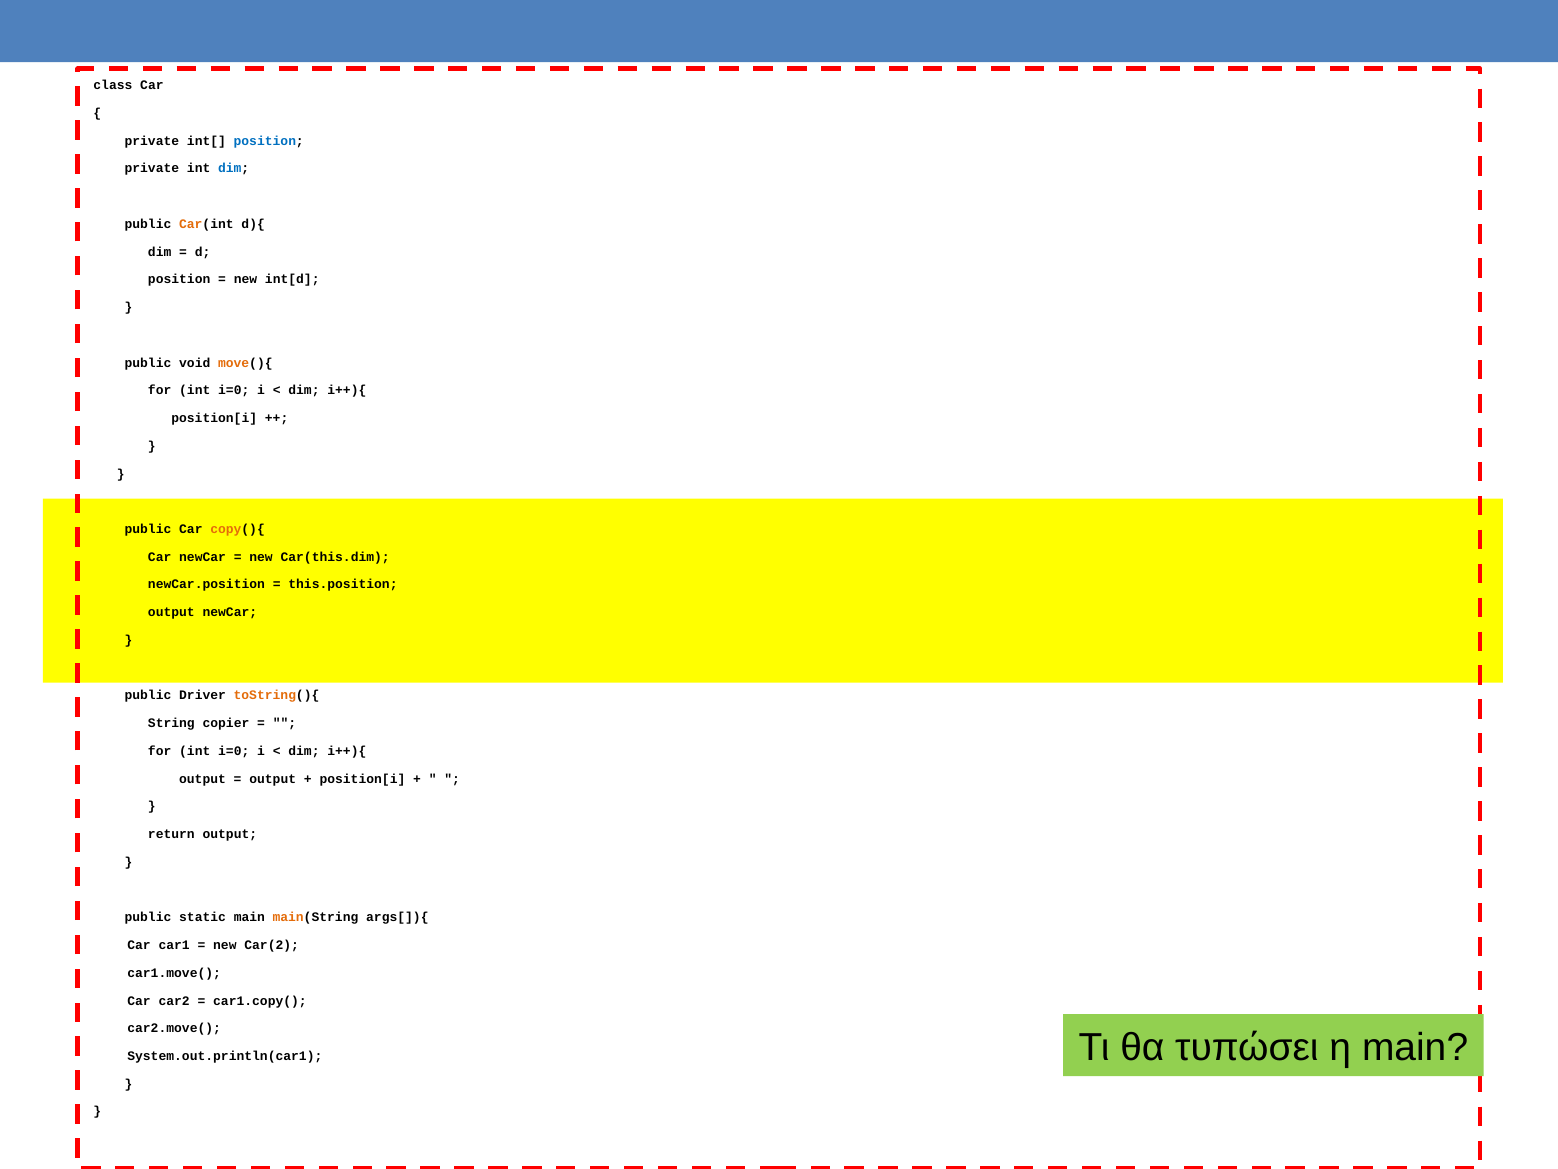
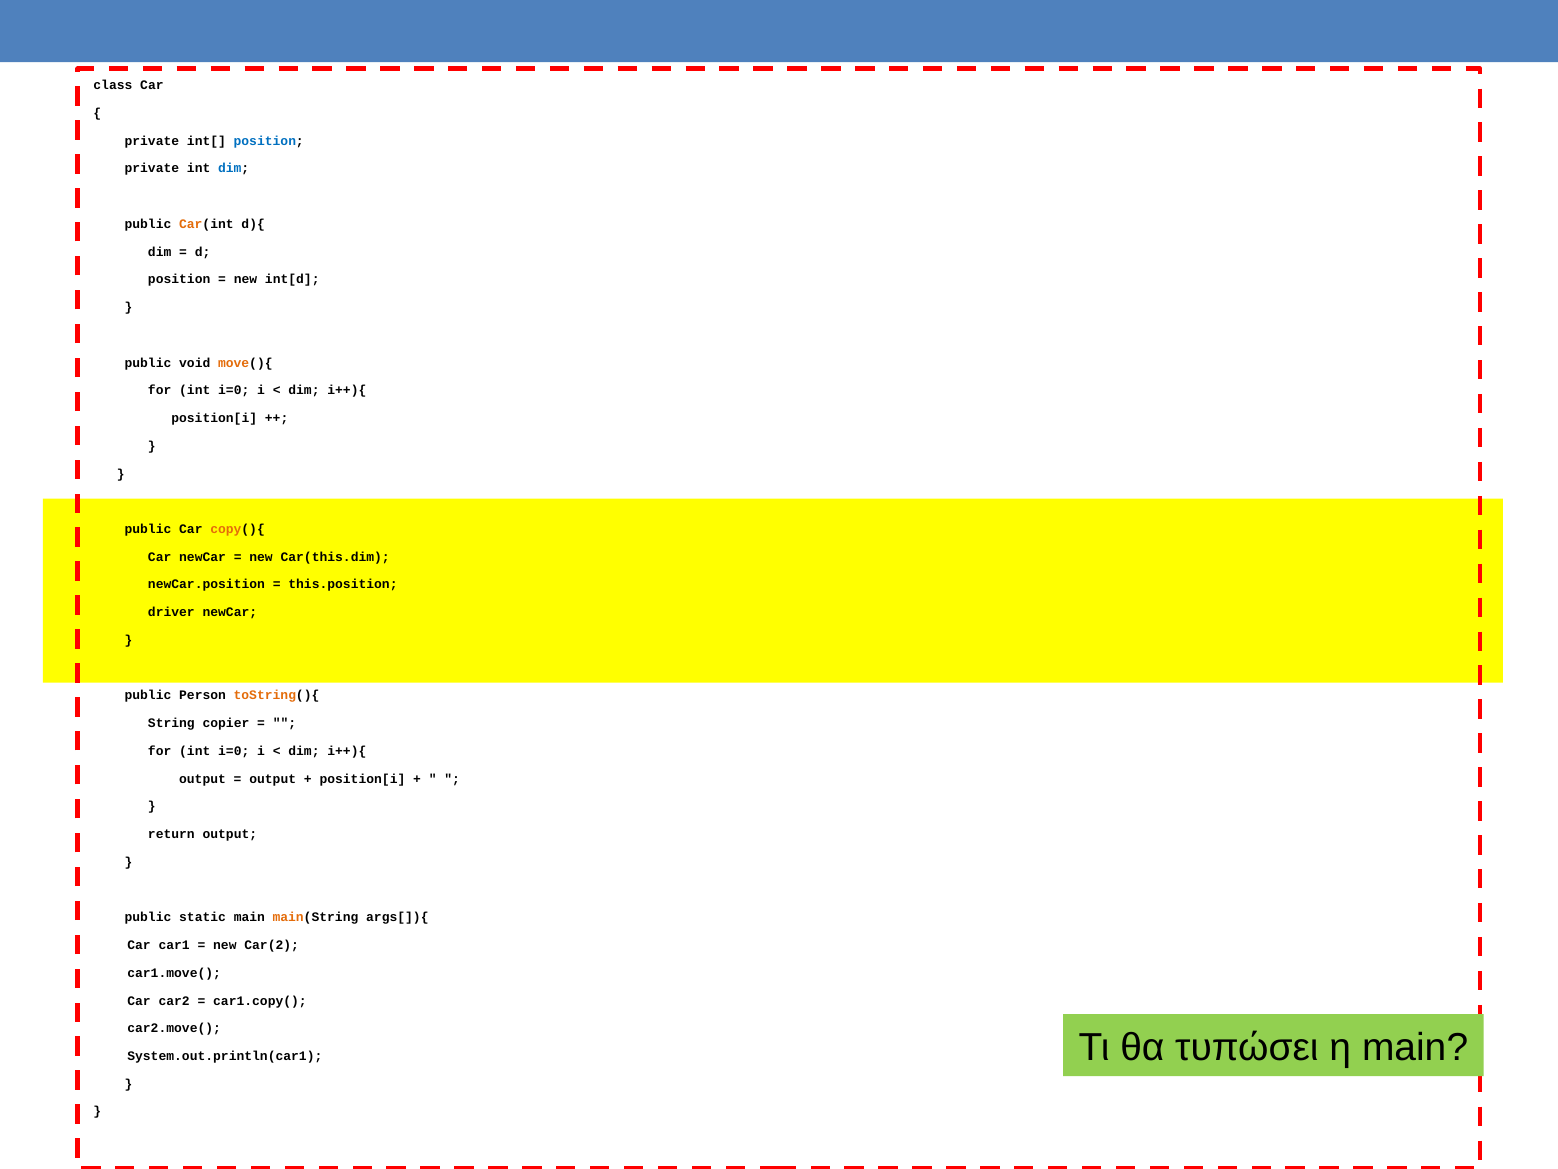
output: output -> driver (171, 612)
Driver: Driver -> Person (203, 695)
